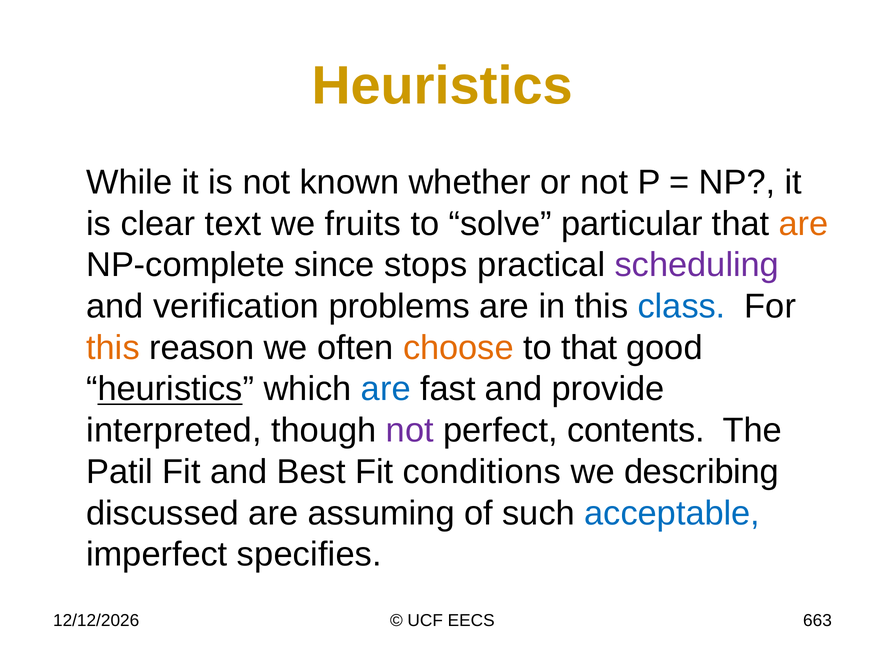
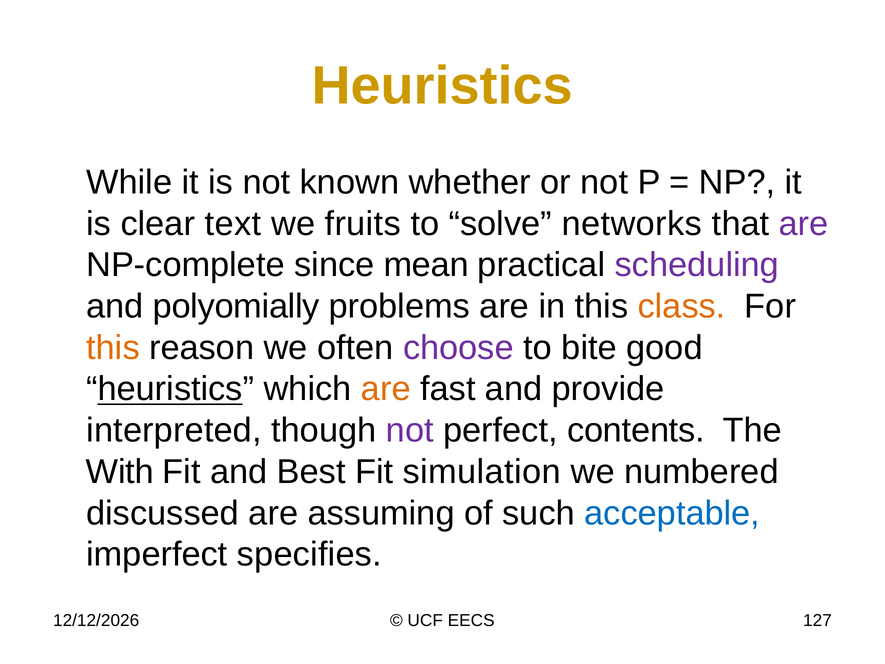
particular: particular -> networks (632, 224)
are colour: orange -> purple (804, 224)
stops: stops -> mean (426, 265)
verification: verification -> polyomially (236, 306)
class colour: blue -> orange (682, 306)
choose colour: orange -> purple (458, 348)
to that: that -> bite (589, 348)
are colour: blue -> orange (386, 389)
Patil: Patil -> With (120, 472)
conditions: conditions -> simulation (482, 472)
describing: describing -> numbered (701, 472)
663: 663 -> 127 (817, 620)
